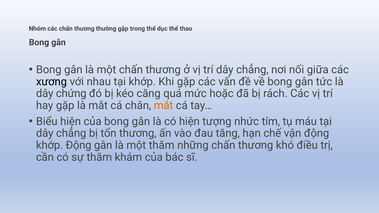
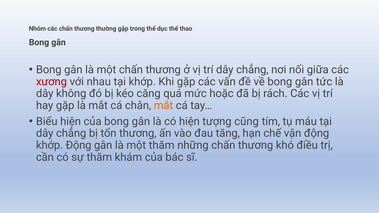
xương colour: black -> red (51, 82)
chứng: chứng -> không (71, 94)
nhức: nhức -> cũng (247, 121)
